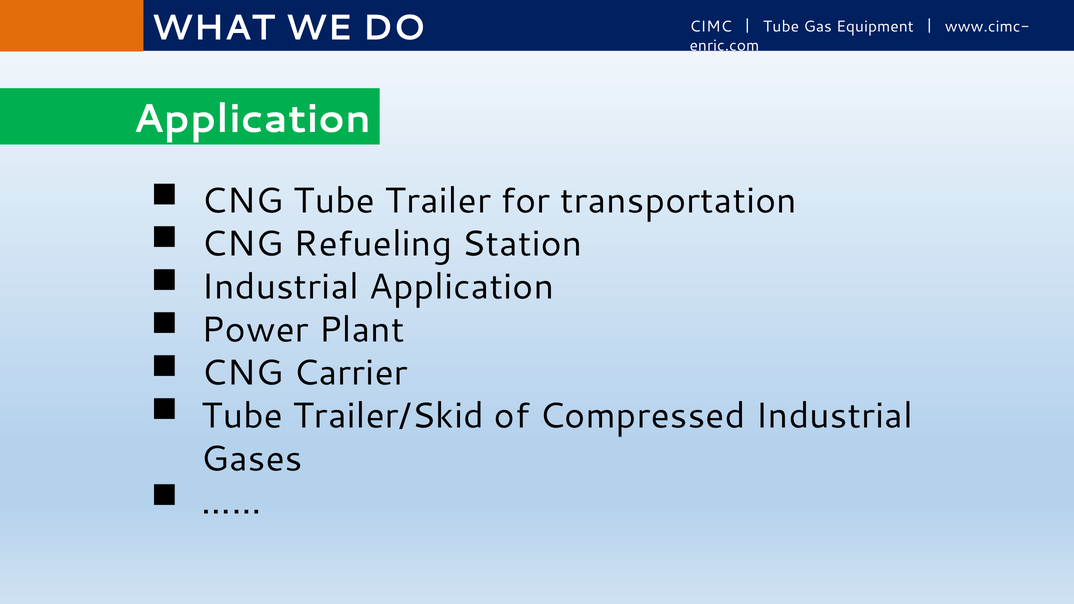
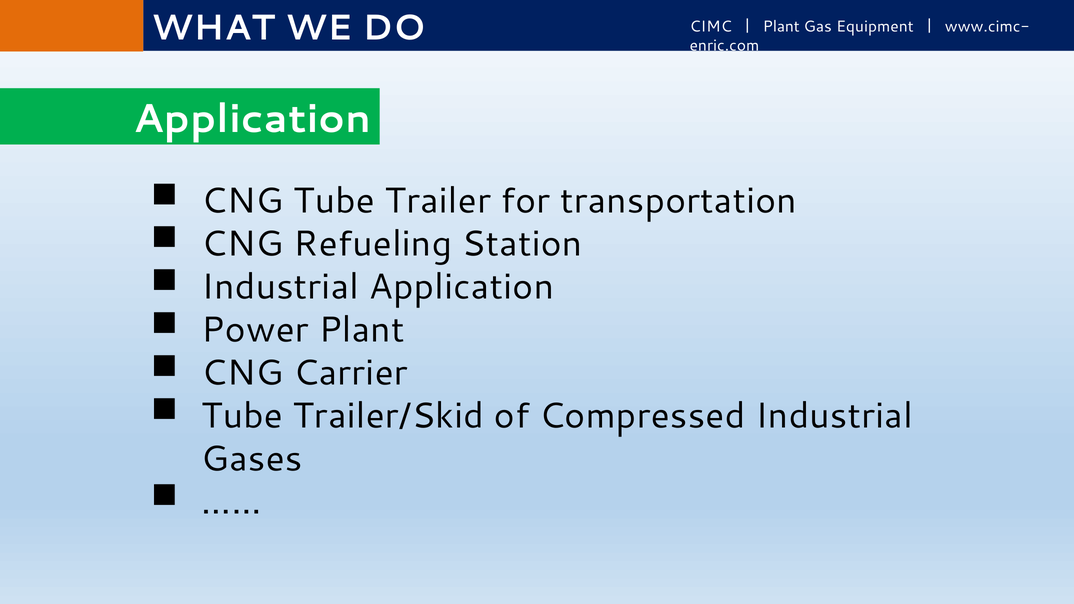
Tube: Tube -> Plant (781, 27)
